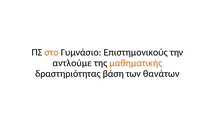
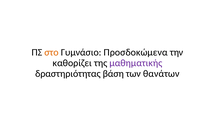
Επιστημονικούς: Επιστημονικούς -> Προσδοκώμενα (136, 52)
αντλούμε: αντλούμε -> καθορίζει (72, 63)
μαθηματικής colour: orange -> purple (136, 63)
